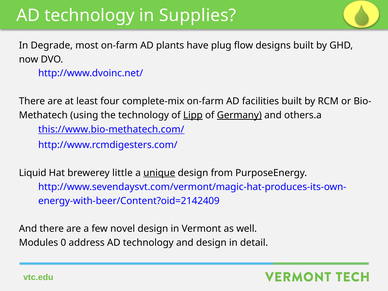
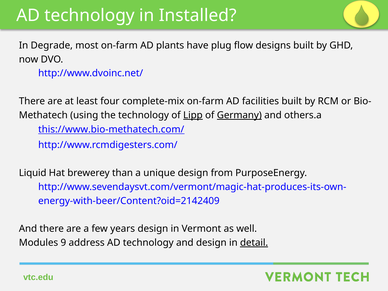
Supplies: Supplies -> Installed (198, 16)
little: little -> than (122, 173)
unique underline: present -> none (159, 173)
novel: novel -> years (123, 229)
0: 0 -> 9 (63, 243)
detail underline: none -> present (254, 243)
